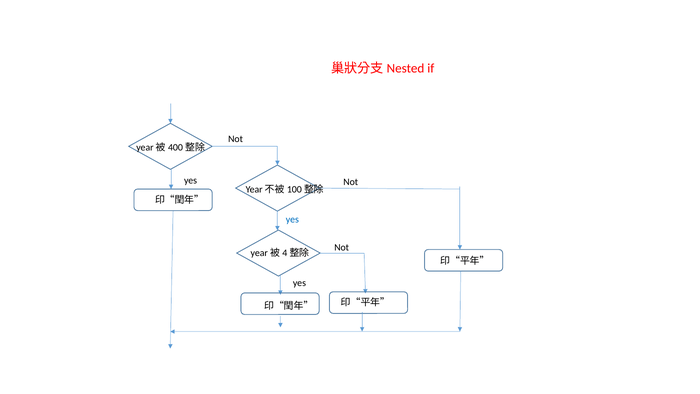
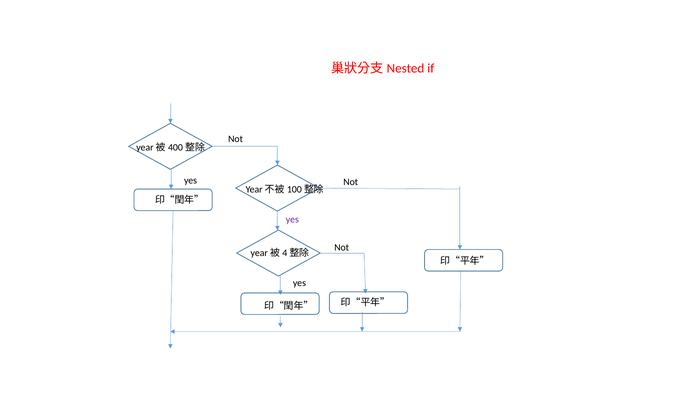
yes colour: blue -> purple (292, 220)
